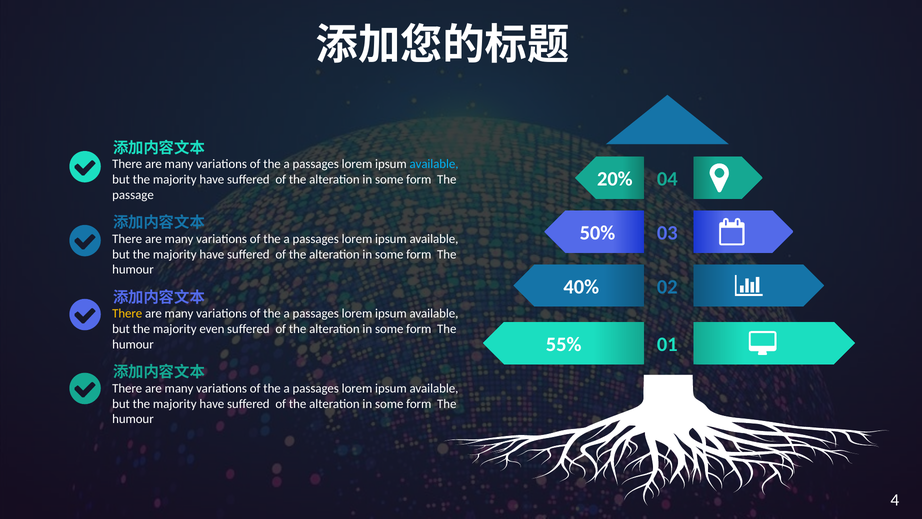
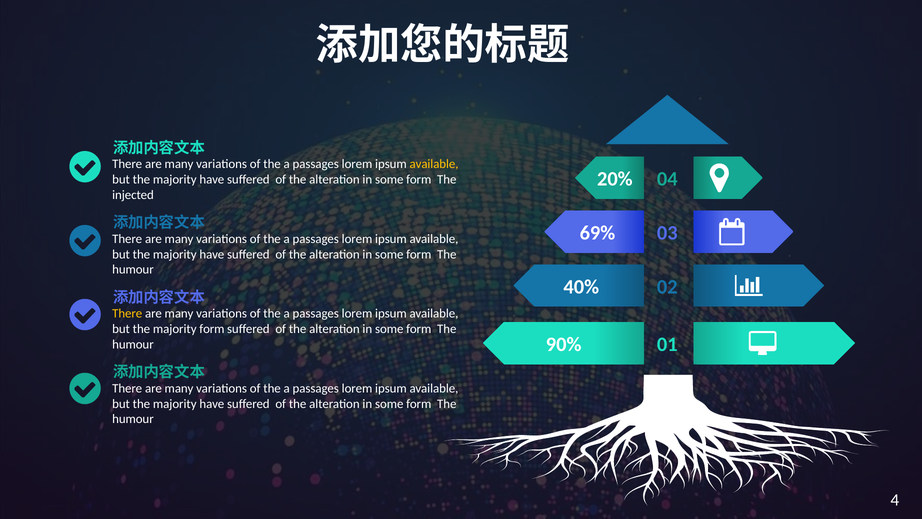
available colour: light blue -> yellow (434, 164)
passage: passage -> injected (133, 195)
50%: 50% -> 69% (597, 233)
majority even: even -> form (212, 329)
55%: 55% -> 90% (564, 344)
